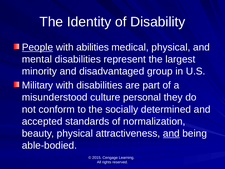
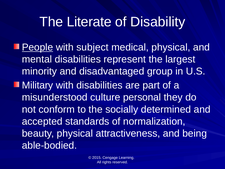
Identity: Identity -> Literate (89, 22)
abilities: abilities -> subject (92, 47)
and underline: present -> none (171, 133)
